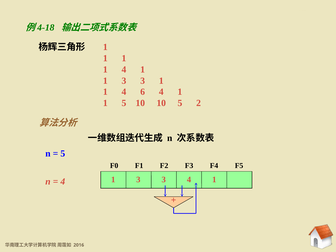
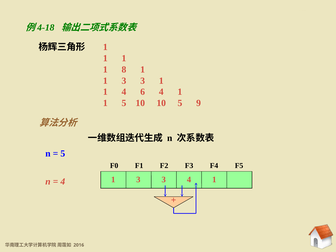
4: 4 -> 8 (124, 70)
2: 2 -> 9 (199, 103)
